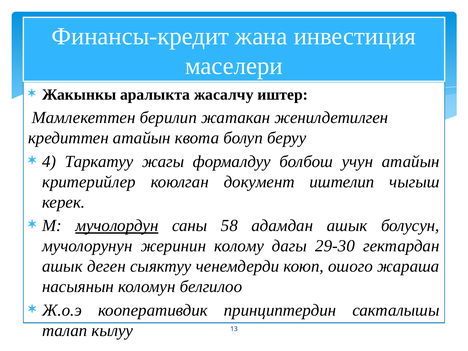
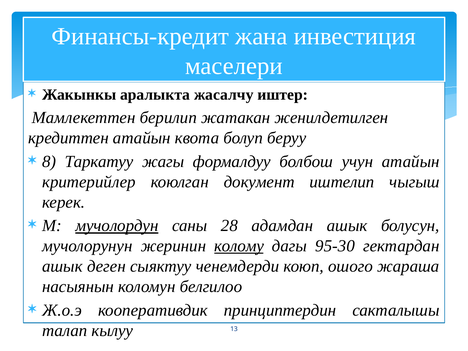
4: 4 -> 8 (49, 162)
58: 58 -> 28 (229, 226)
колому underline: none -> present (239, 246)
29-30: 29-30 -> 95-30 (335, 246)
